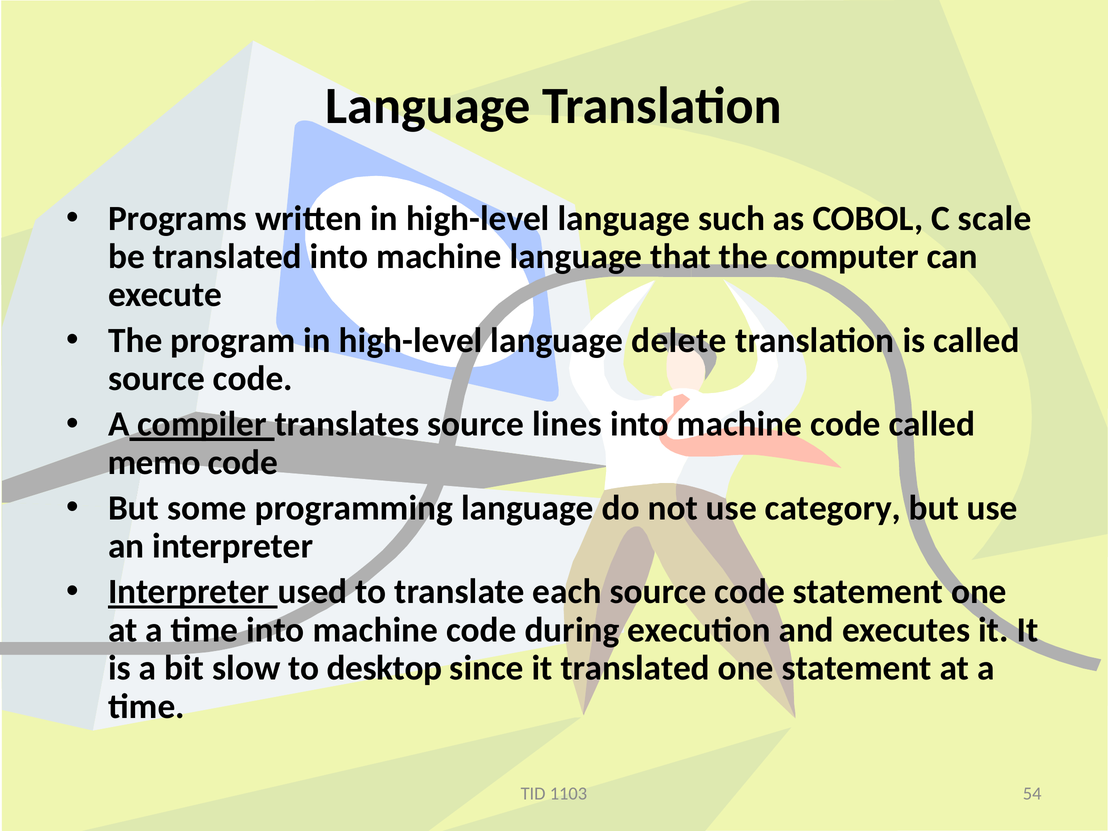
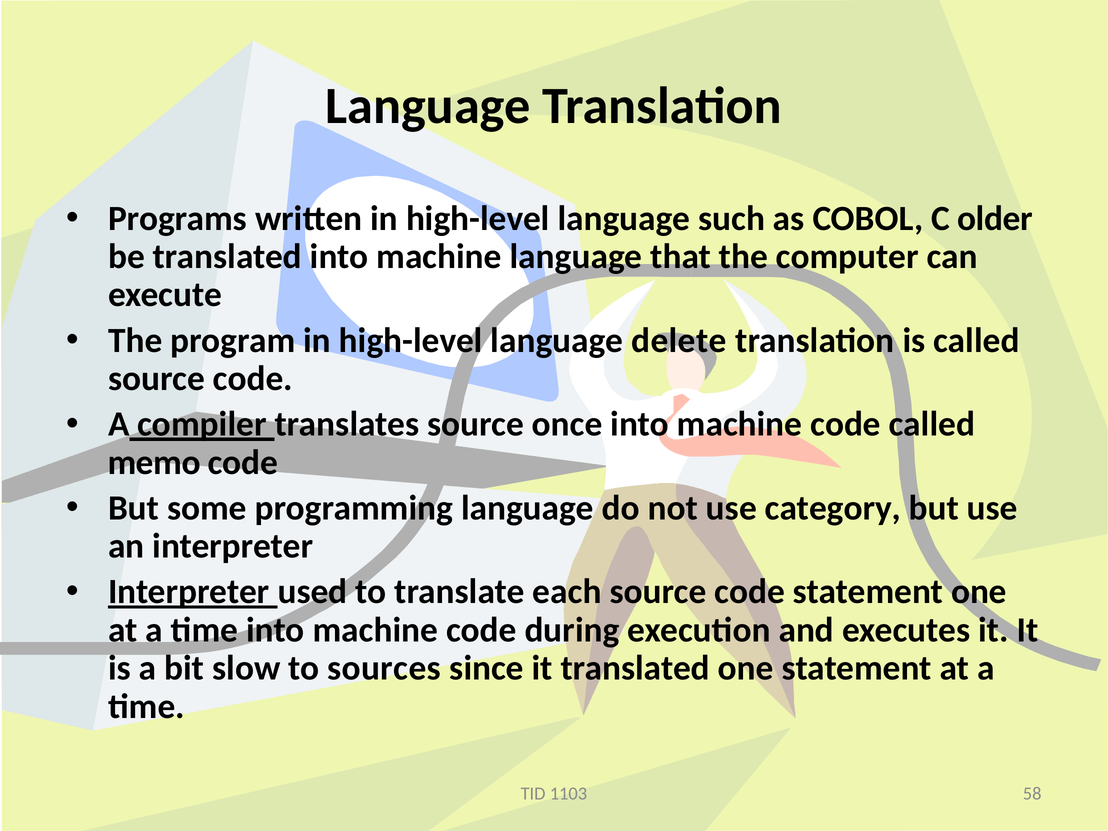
scale: scale -> older (995, 218)
lines: lines -> once (567, 424)
desktop: desktop -> sources (384, 668)
54: 54 -> 58 (1032, 793)
